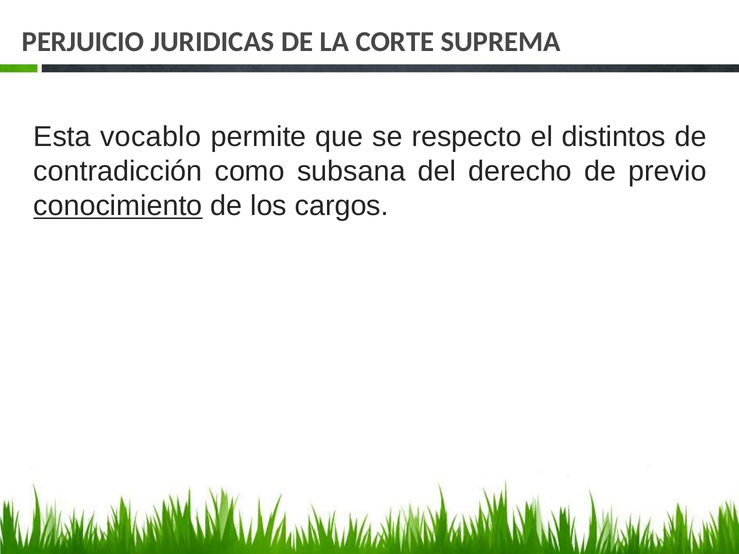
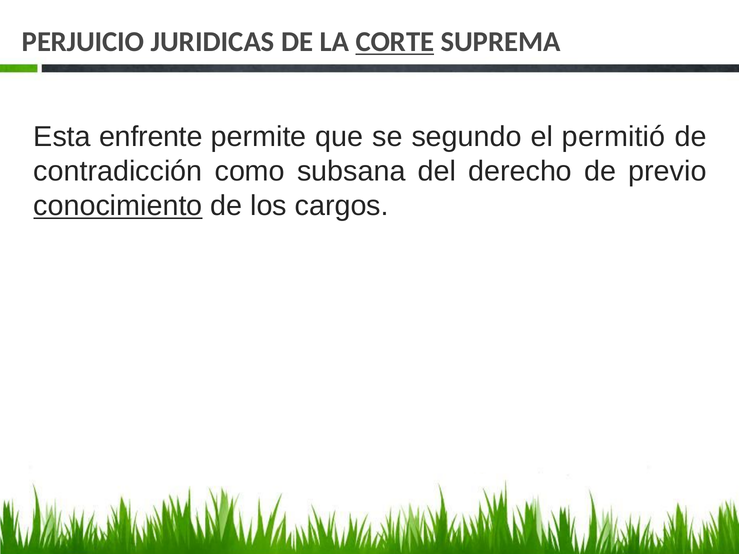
CORTE underline: none -> present (395, 42)
vocablo: vocablo -> enfrente (151, 137)
respecto: respecto -> segundo (467, 137)
distintos: distintos -> permitió (614, 137)
